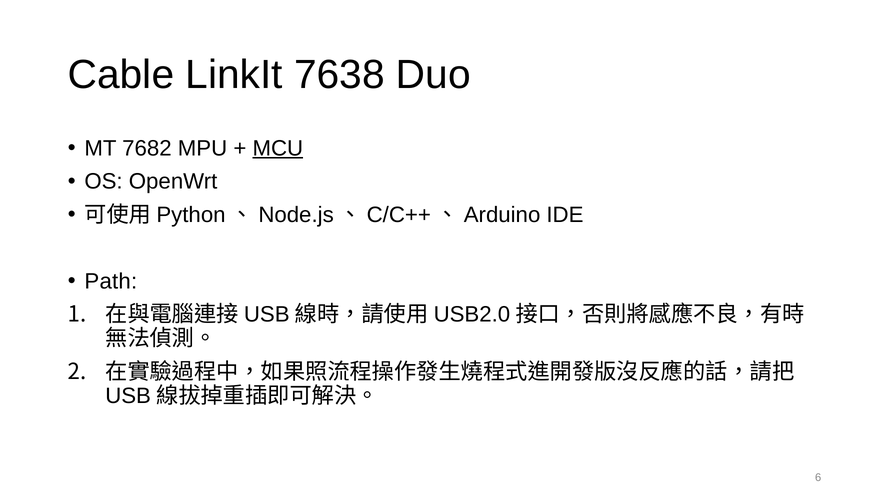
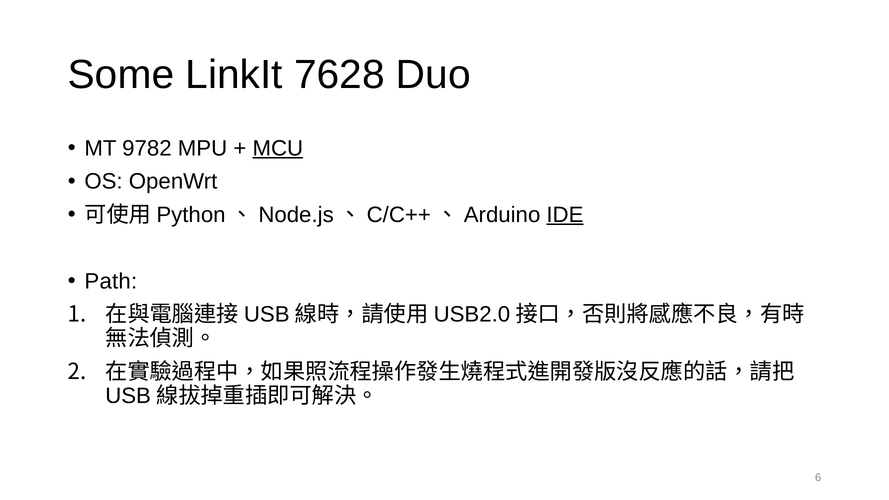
Cable: Cable -> Some (121, 75)
7638: 7638 -> 7628 (339, 75)
7682: 7682 -> 9782 (147, 148)
IDE underline: none -> present (565, 215)
